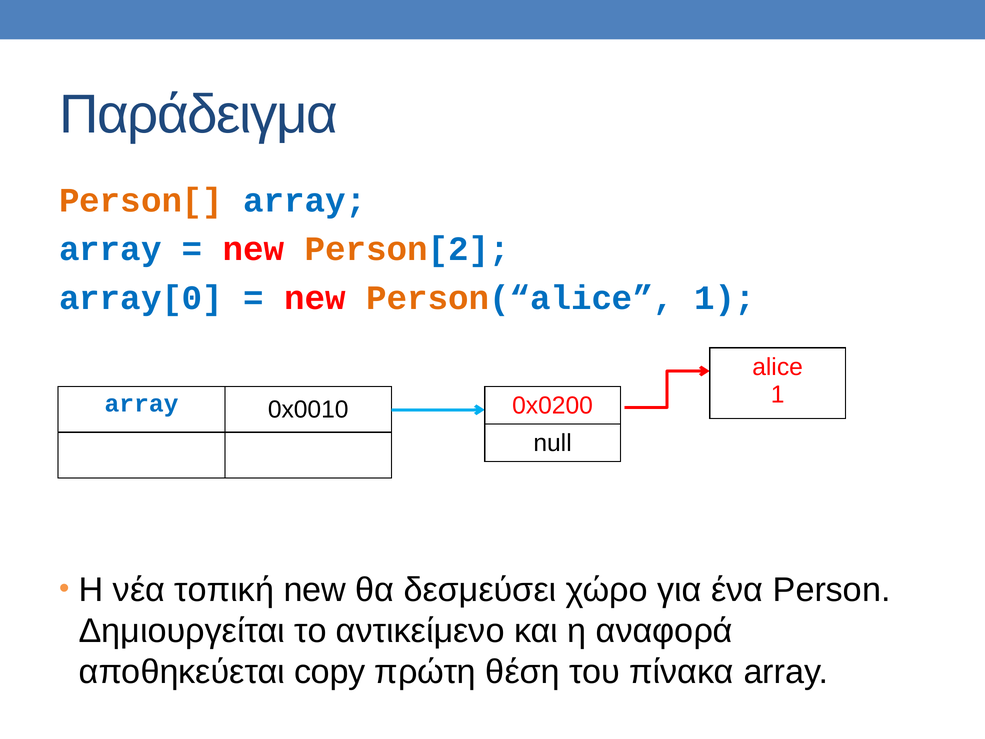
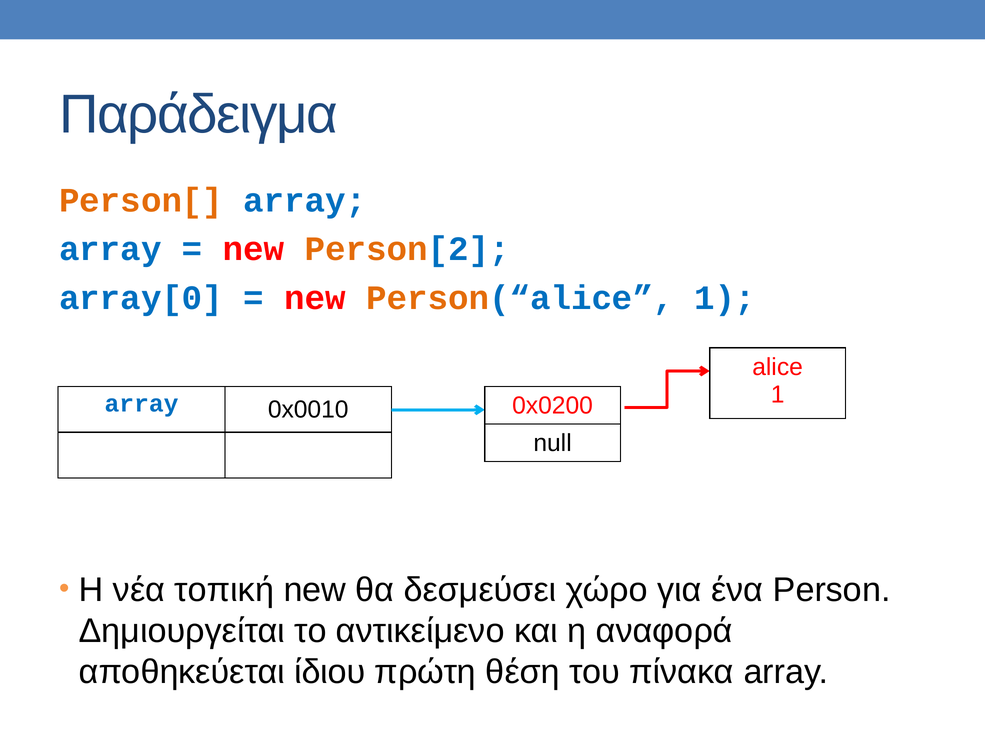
copy: copy -> ίδιου (330, 672)
